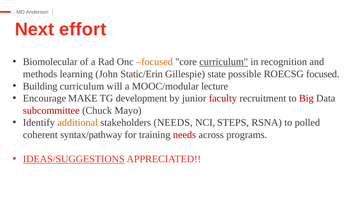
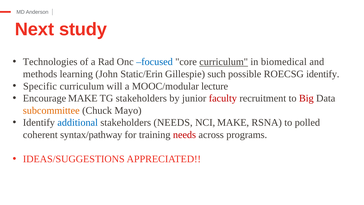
effort: effort -> study (83, 29)
Biomolecular: Biomolecular -> Technologies (50, 62)
focused colour: orange -> blue (154, 62)
recognition: recognition -> biomedical (284, 62)
state: state -> such (217, 74)
ROECSG focused: focused -> identify (323, 74)
Building: Building -> Specific (40, 86)
TG development: development -> stakeholders (141, 98)
subcommittee colour: red -> orange (51, 110)
additional colour: orange -> blue (78, 122)
NCI STEPS: STEPS -> MAKE (233, 122)
IDEAS/SUGGESTIONS underline: present -> none (74, 159)
